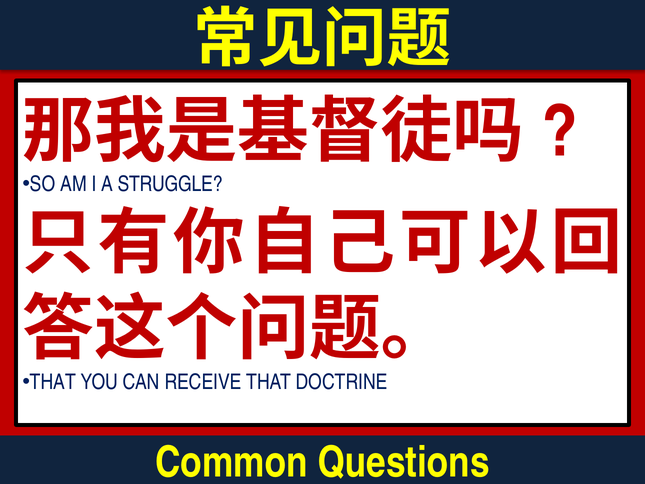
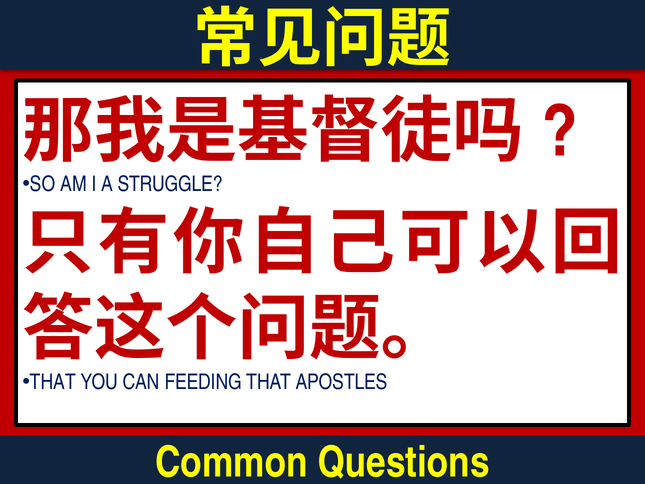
RECEIVE: RECEIVE -> FEEDING (203, 382)
DOCTRINE: DOCTRINE -> APOSTLES (342, 382)
